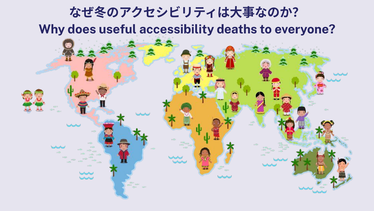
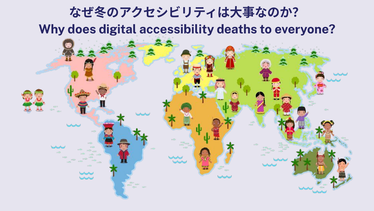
useful: useful -> digital (118, 29)
